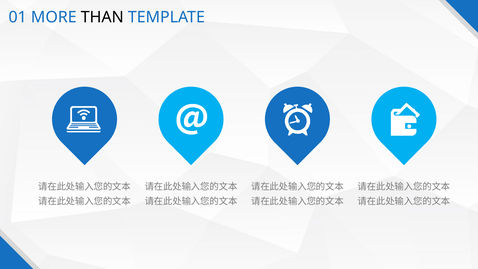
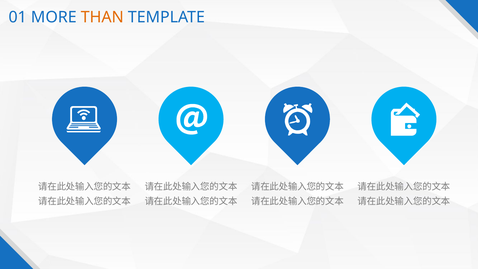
THAN colour: black -> orange (102, 17)
